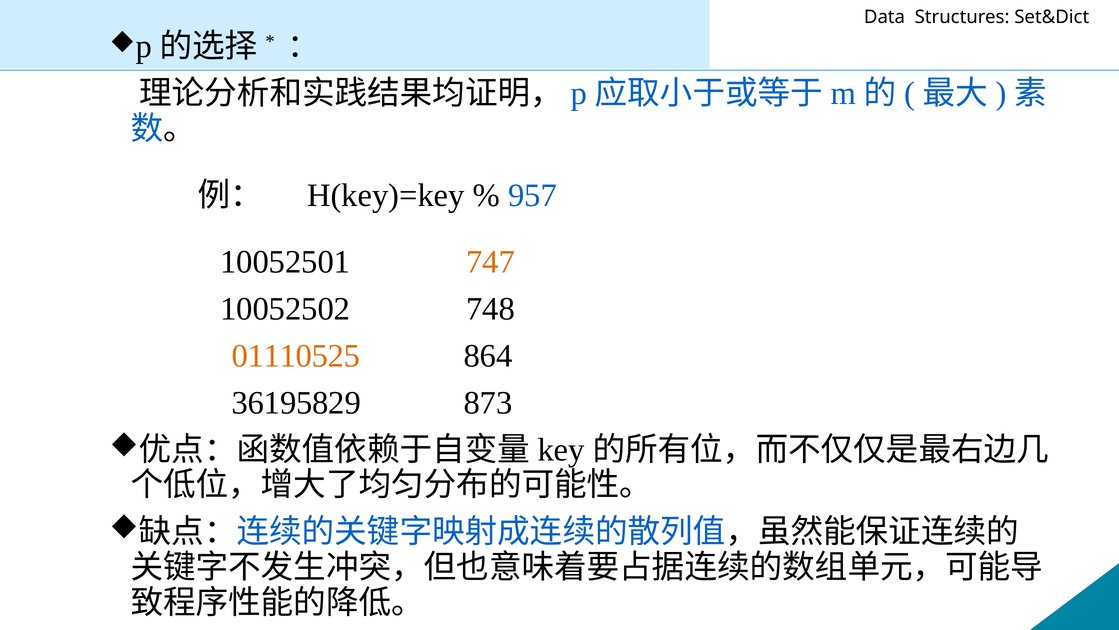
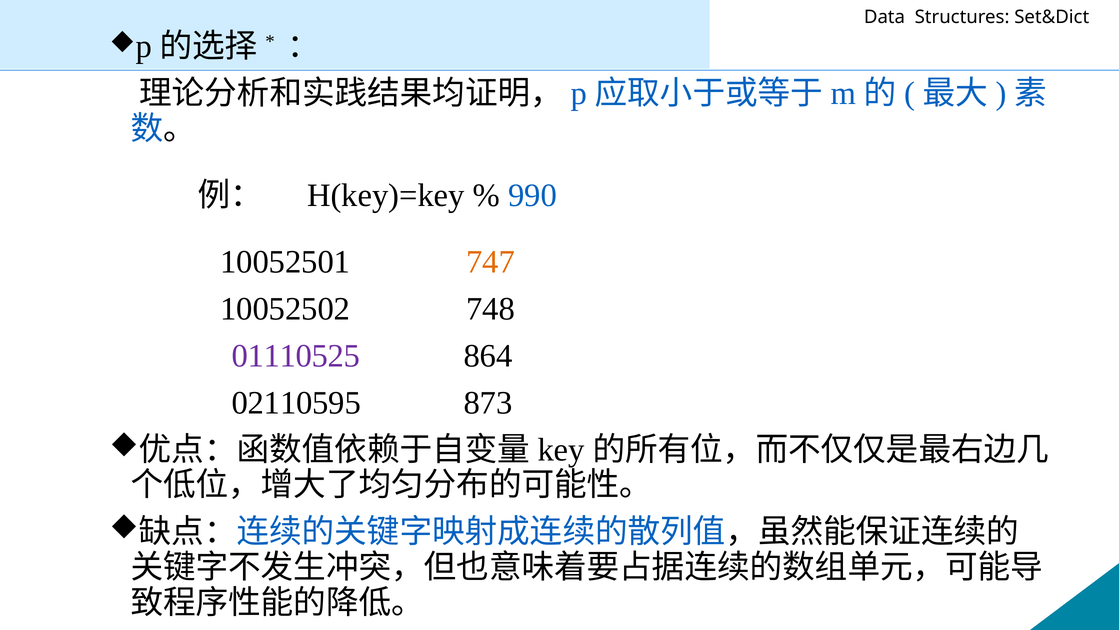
957: 957 -> 990 (533, 195)
01110525 colour: orange -> purple (296, 356)
36195829: 36195829 -> 02110595 (296, 403)
